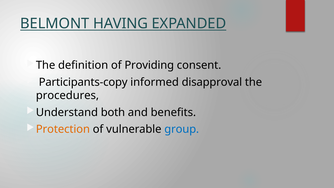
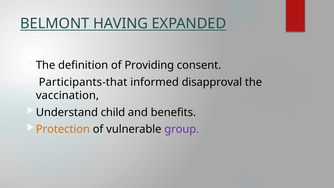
Participants-copy: Participants-copy -> Participants-that (83, 82)
procedures: procedures -> vaccination (67, 95)
both: both -> child (113, 112)
group colour: blue -> purple (182, 129)
